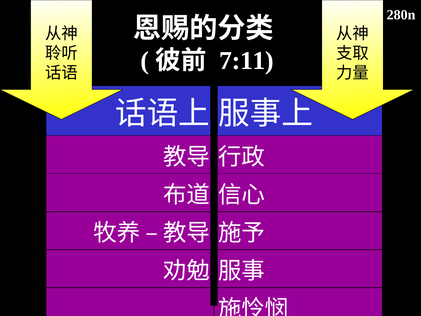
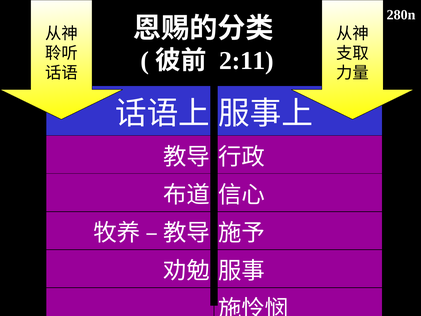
7:11: 7:11 -> 2:11 (246, 61)
